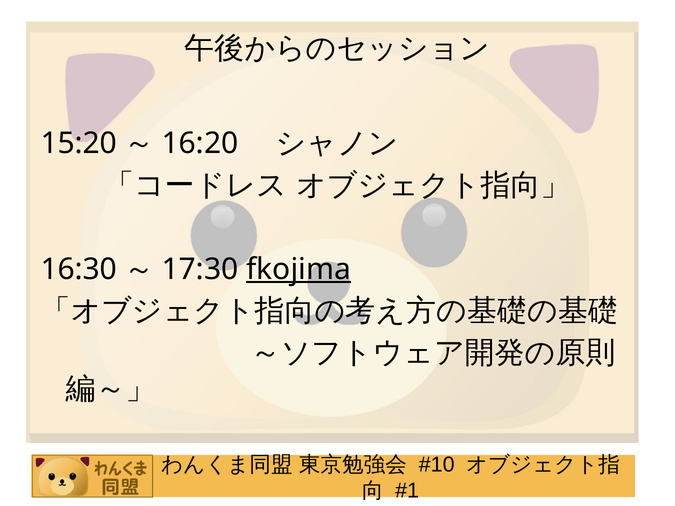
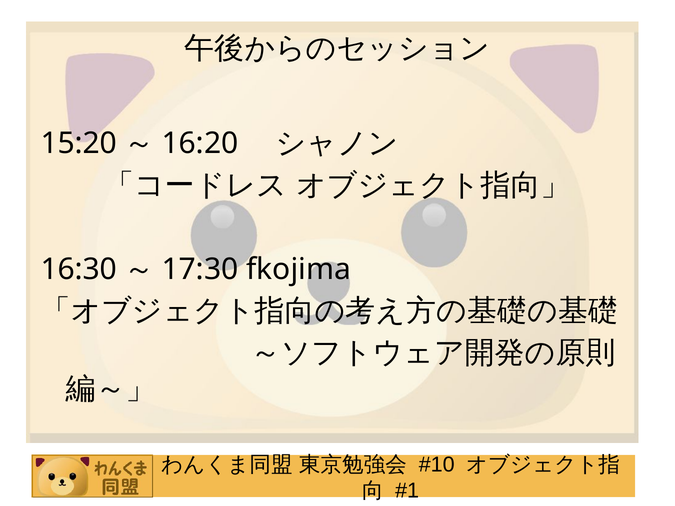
fkojima underline: present -> none (299, 269)
